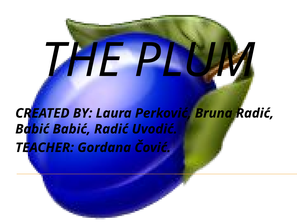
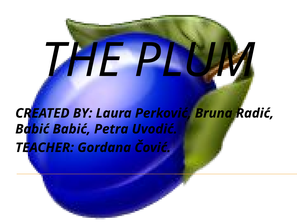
Babić Radić: Radić -> Petra (111, 129)
